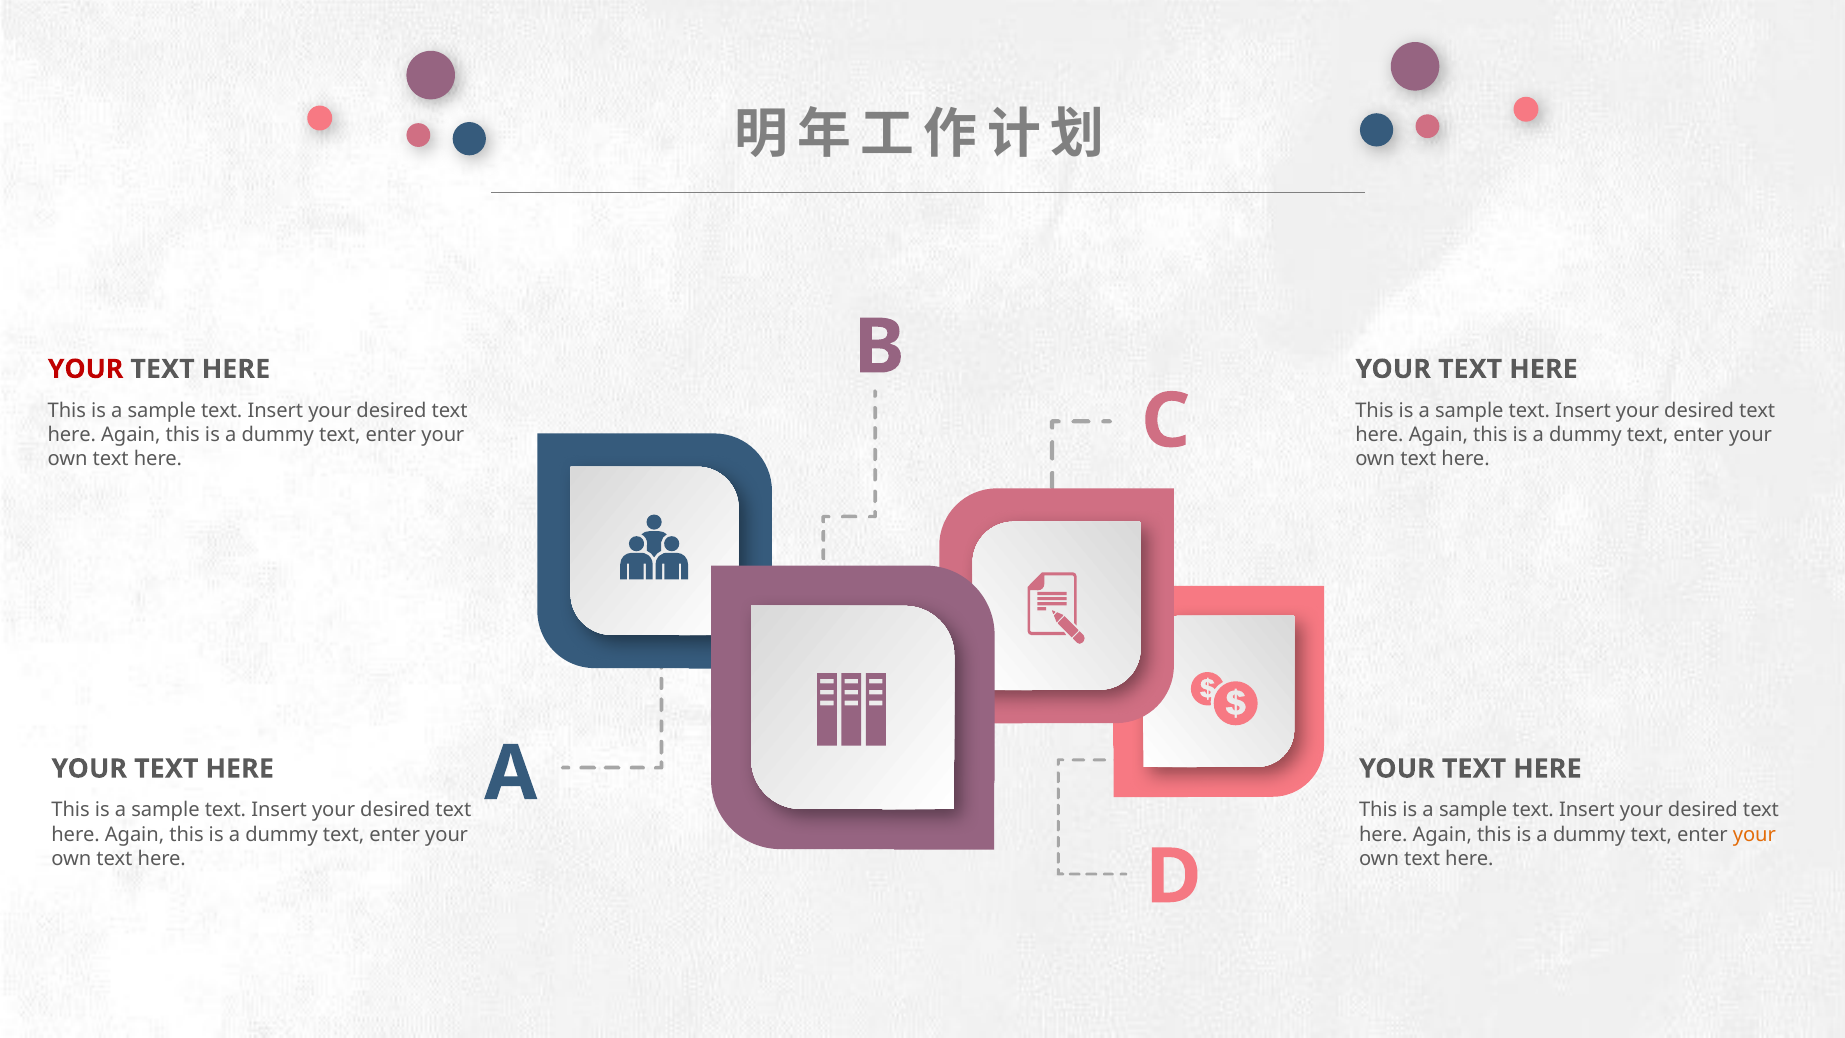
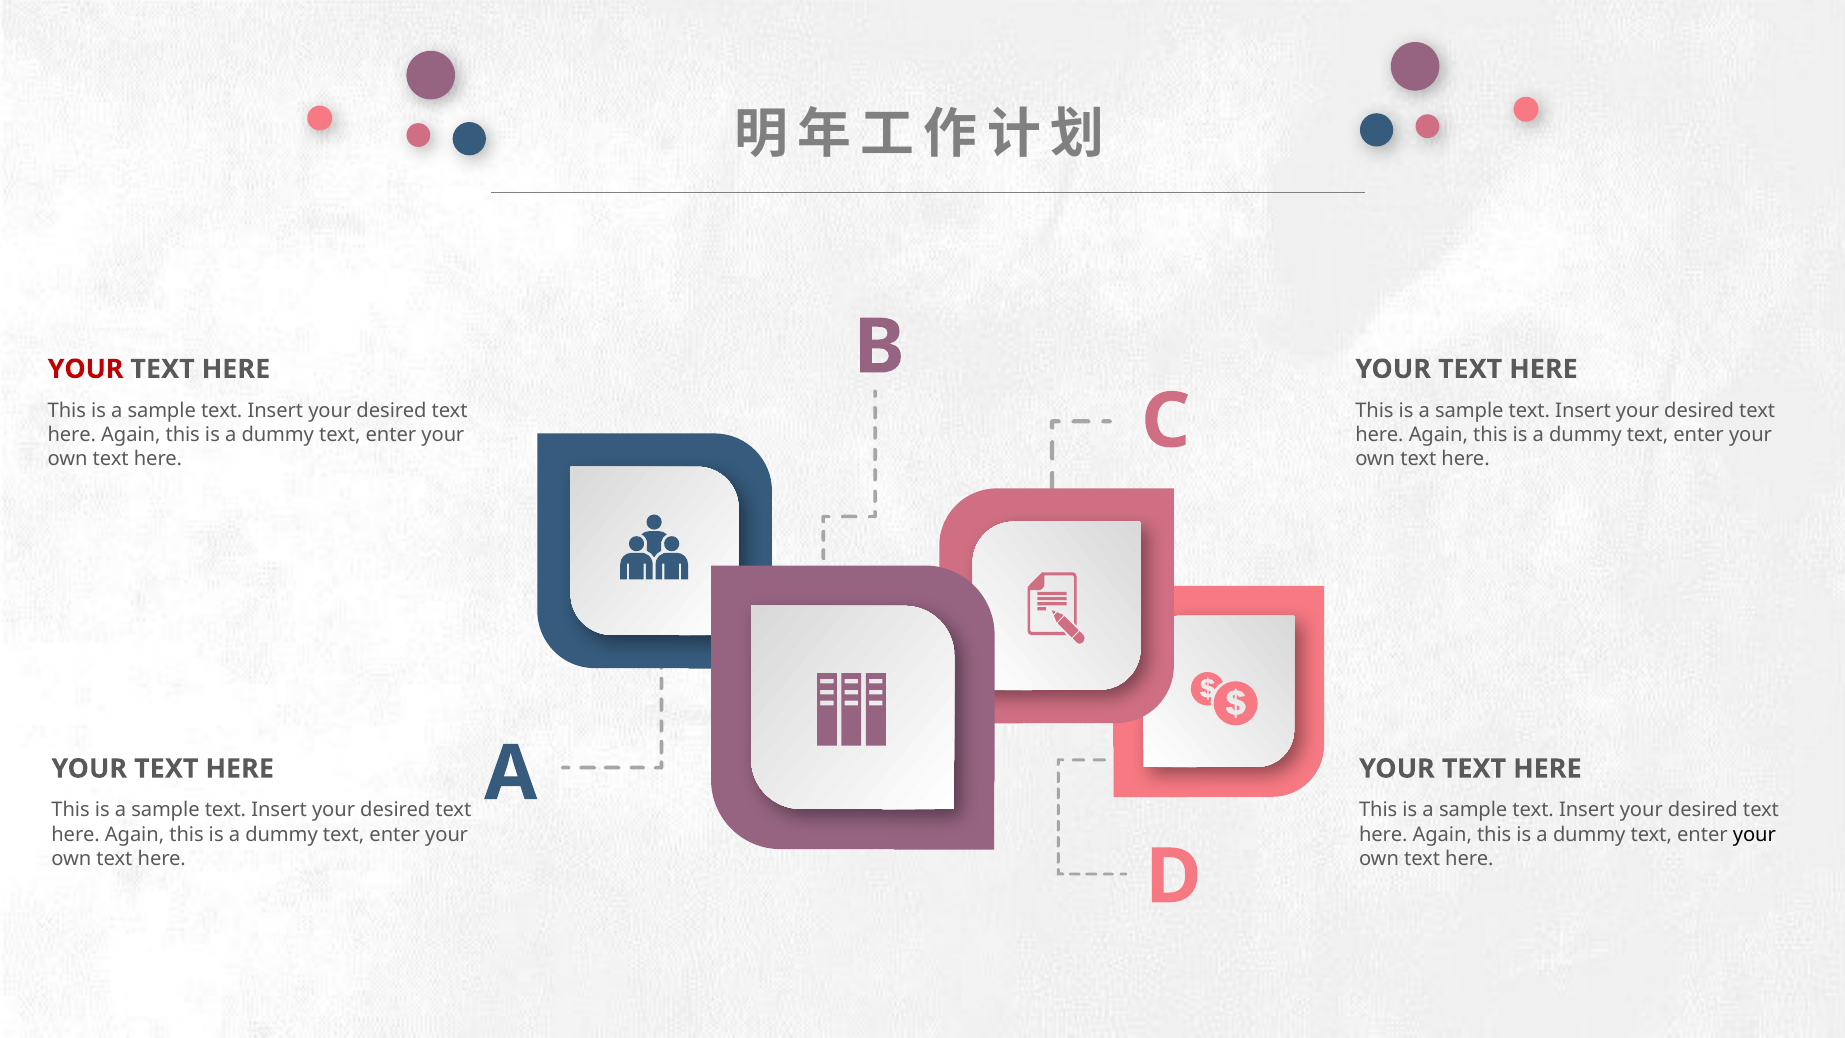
your colour: orange -> black (1754, 834)
